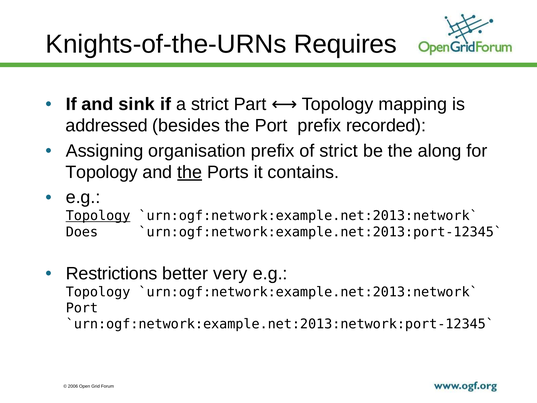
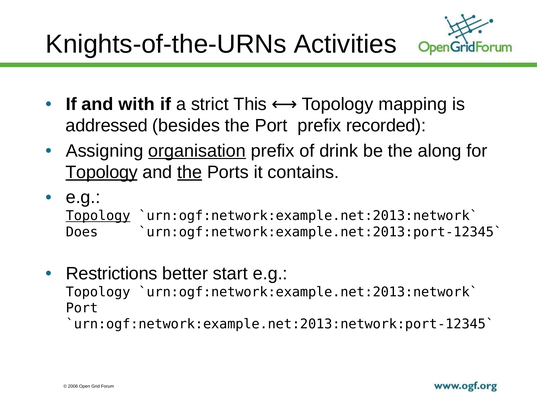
Requires: Requires -> Activities (345, 44)
sink: sink -> with (137, 104)
Part: Part -> This (250, 104)
organisation underline: none -> present (197, 151)
of strict: strict -> drink (339, 151)
Topology underline: none -> present (102, 172)
very: very -> start (230, 273)
